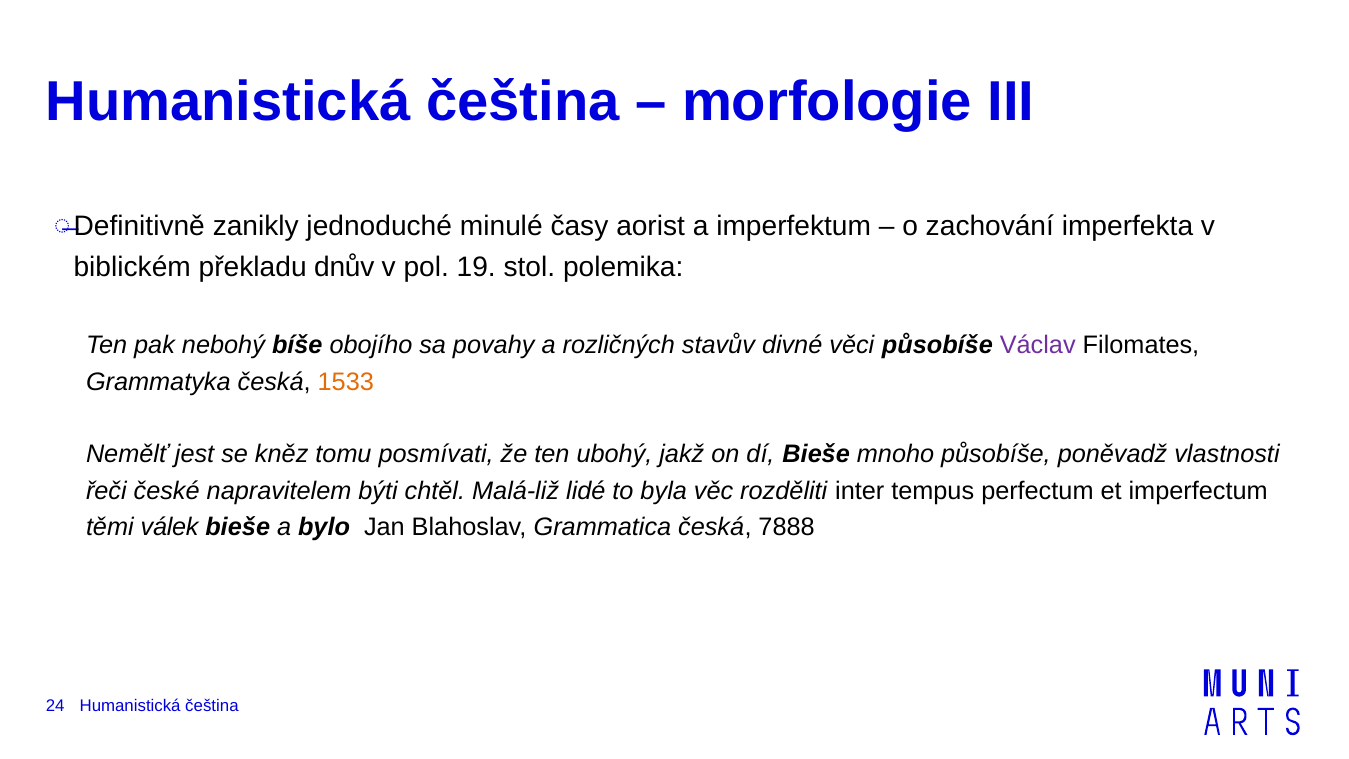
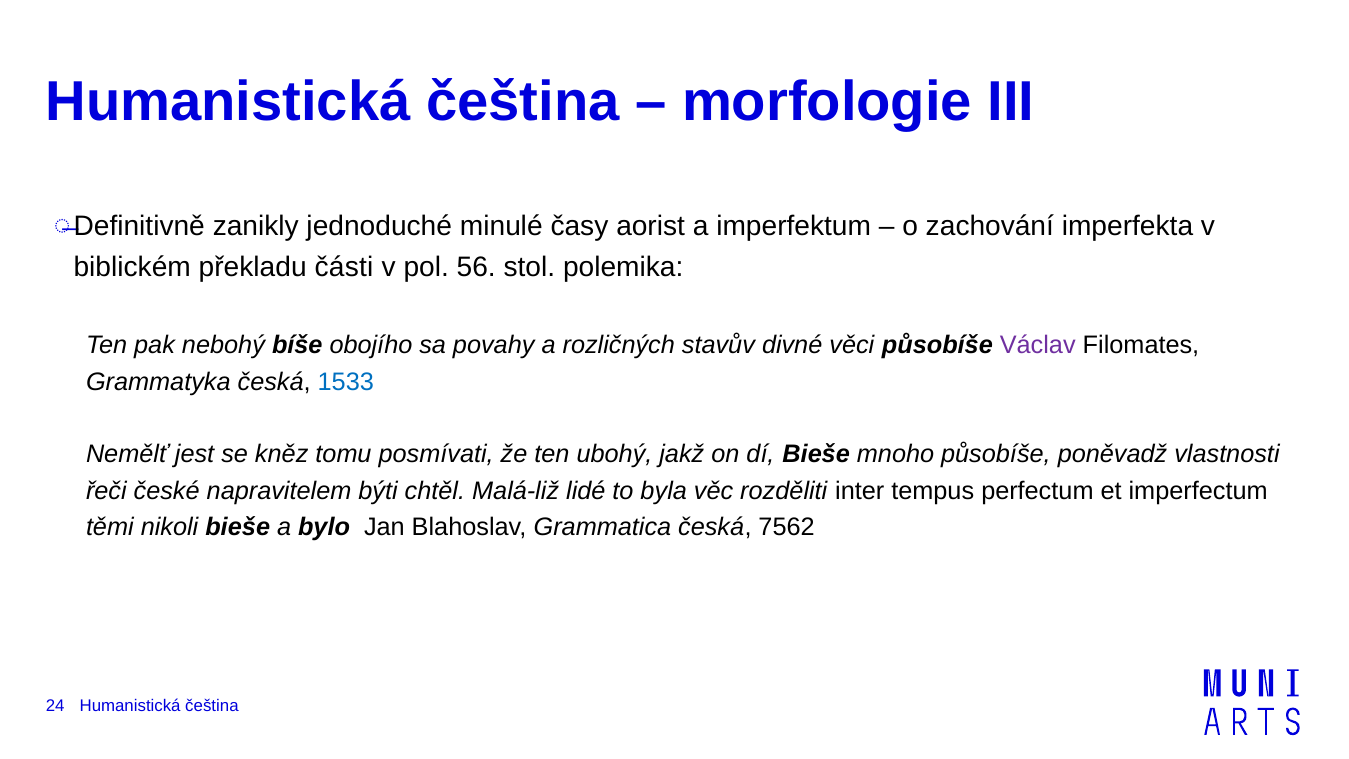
dnův: dnův -> části (344, 267)
19: 19 -> 56 (476, 267)
1533 colour: orange -> blue (346, 382)
válek: válek -> nikoli (170, 527)
7888: 7888 -> 7562 (787, 527)
